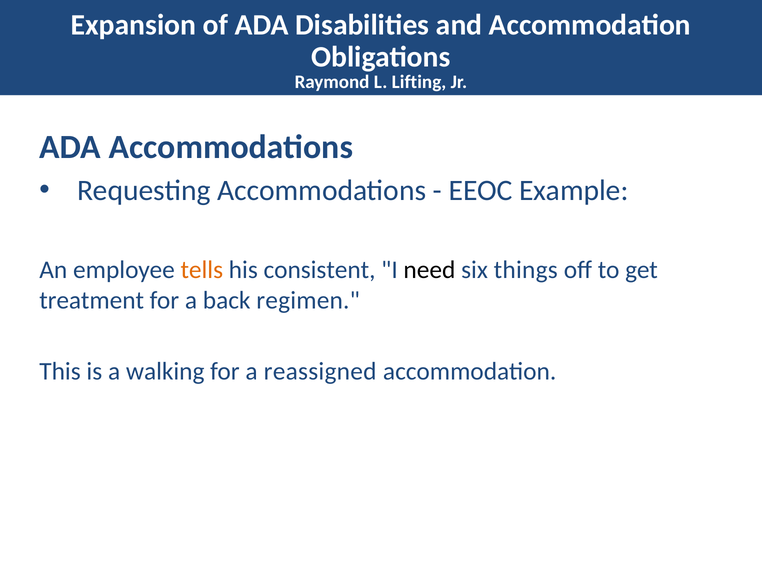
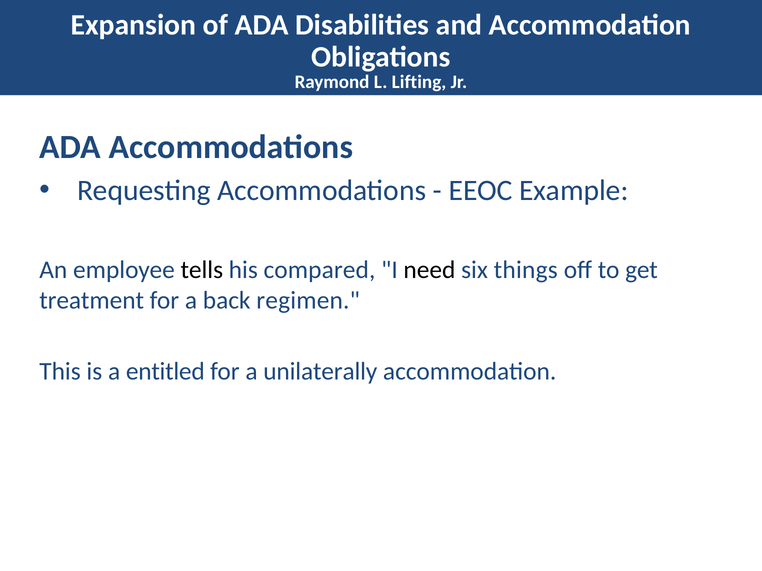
tells colour: orange -> black (202, 270)
consistent: consistent -> compared (319, 270)
walking: walking -> entitled (165, 372)
reassigned: reassigned -> unilaterally (320, 372)
